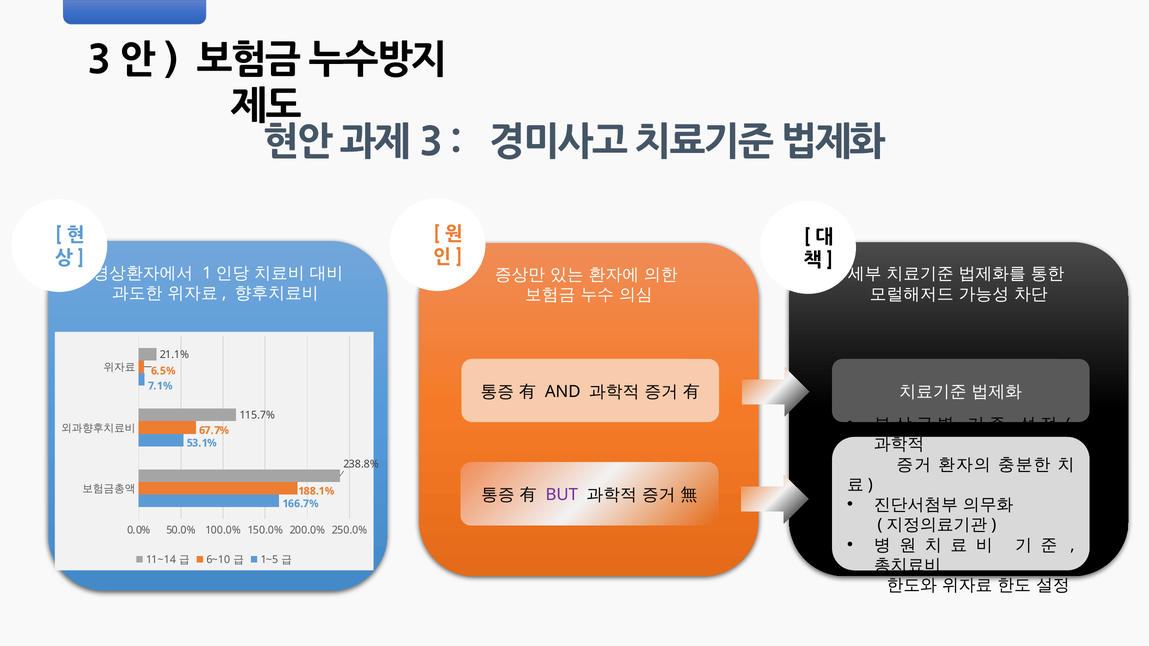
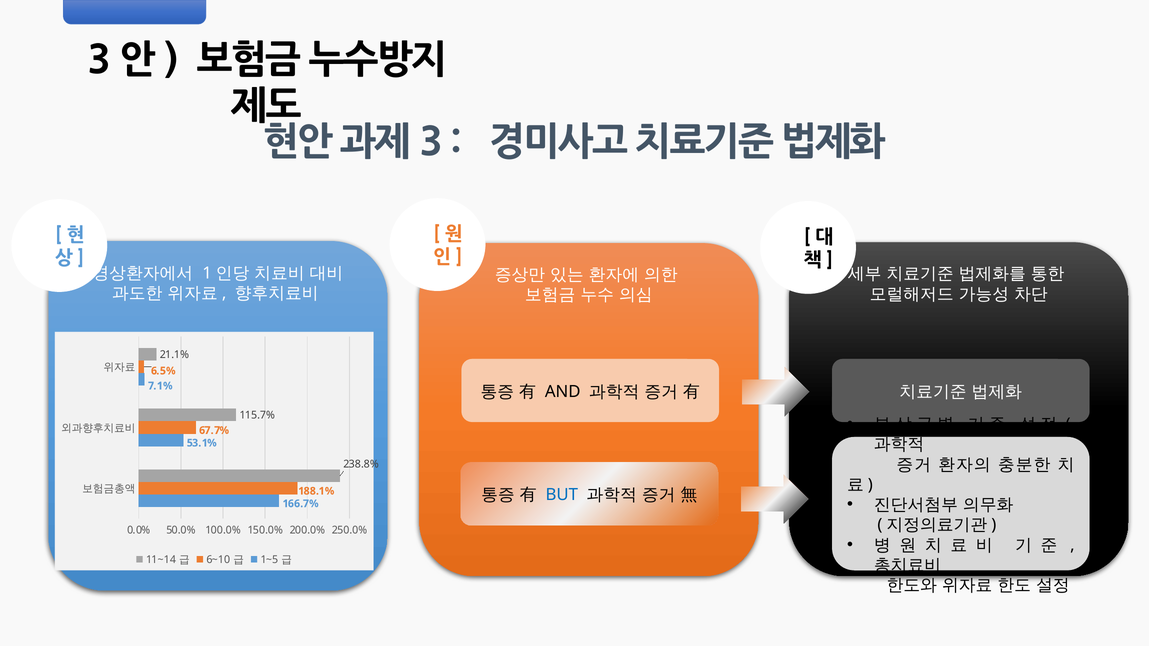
BUT colour: purple -> blue (562, 495)
